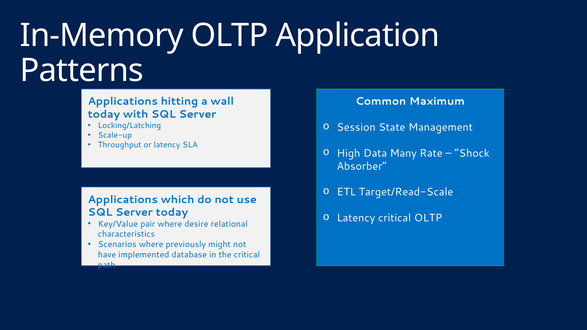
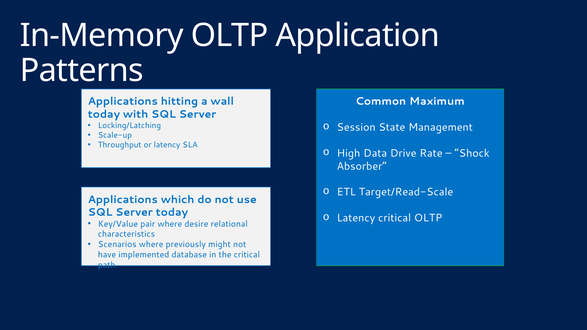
Many: Many -> Drive (403, 153)
